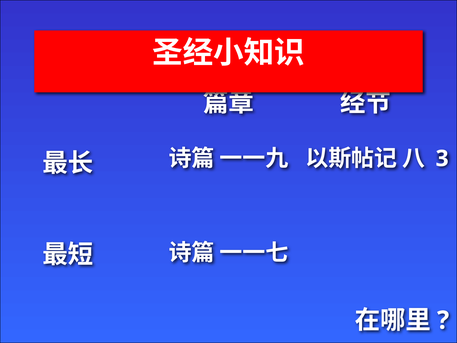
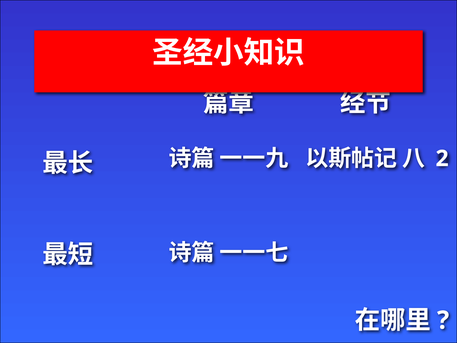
3: 3 -> 2 (442, 158)
